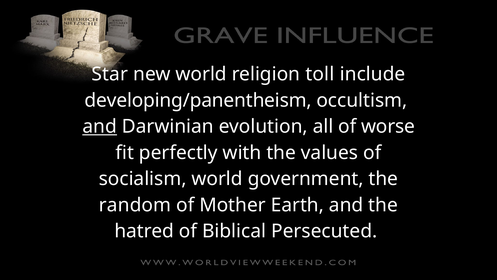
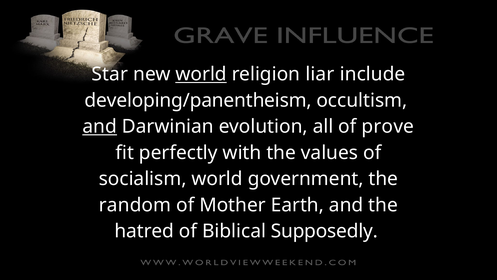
world underline: none -> present (201, 74)
toll: toll -> liar (320, 74)
worse: worse -> prove (388, 126)
Persecuted: Persecuted -> Supposedly (324, 231)
